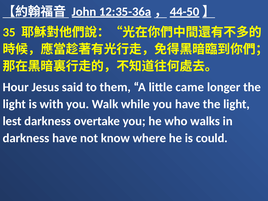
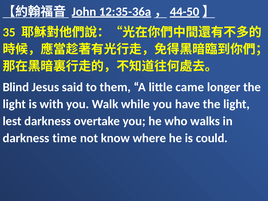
Hour: Hour -> Blind (16, 87)
darkness have: have -> time (65, 138)
